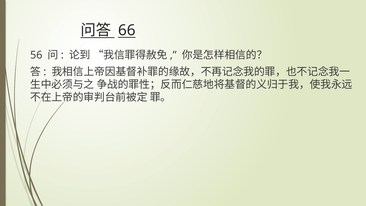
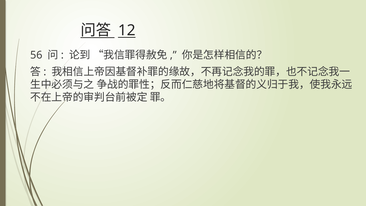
66: 66 -> 12 (127, 30)
